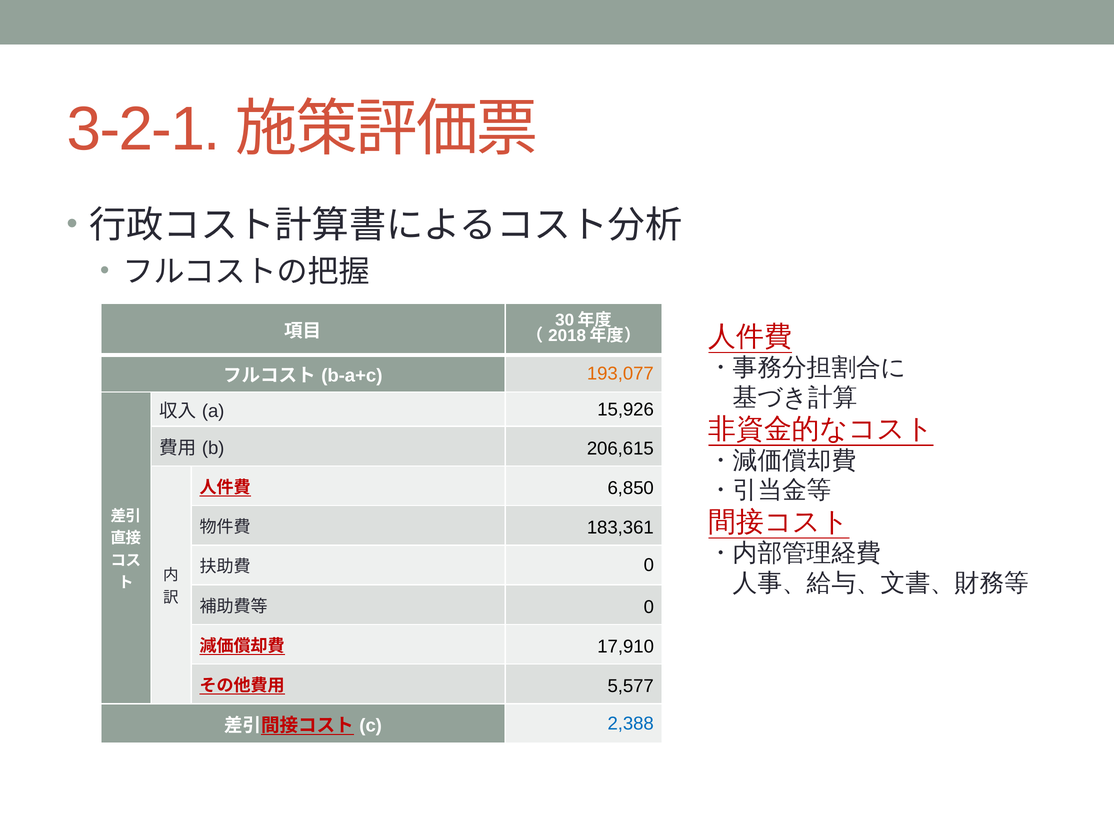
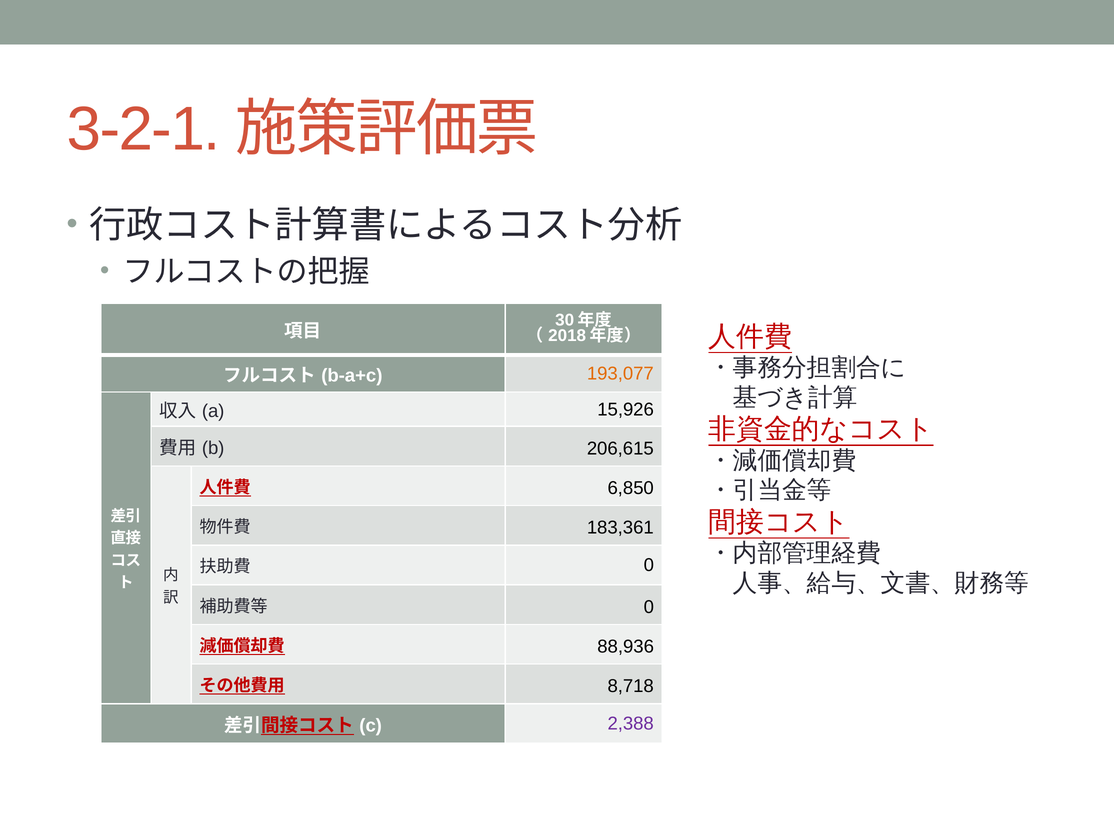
17,910: 17,910 -> 88,936 (626, 647)
5,577: 5,577 -> 8,718 (631, 687)
2,388 colour: blue -> purple (631, 724)
